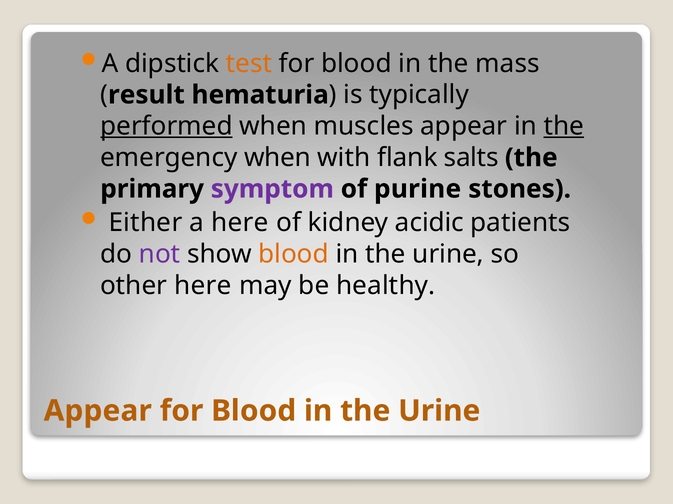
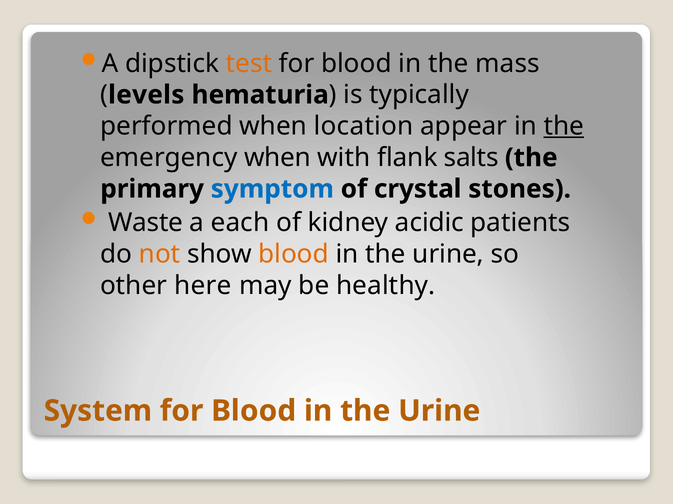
result: result -> levels (146, 95)
performed underline: present -> none (166, 126)
muscles: muscles -> location (364, 126)
symptom colour: purple -> blue (272, 189)
purine: purine -> crystal (418, 189)
Either: Either -> Waste (146, 223)
a here: here -> each (240, 223)
not colour: purple -> orange (160, 254)
Appear: Appear -> System (98, 411)
